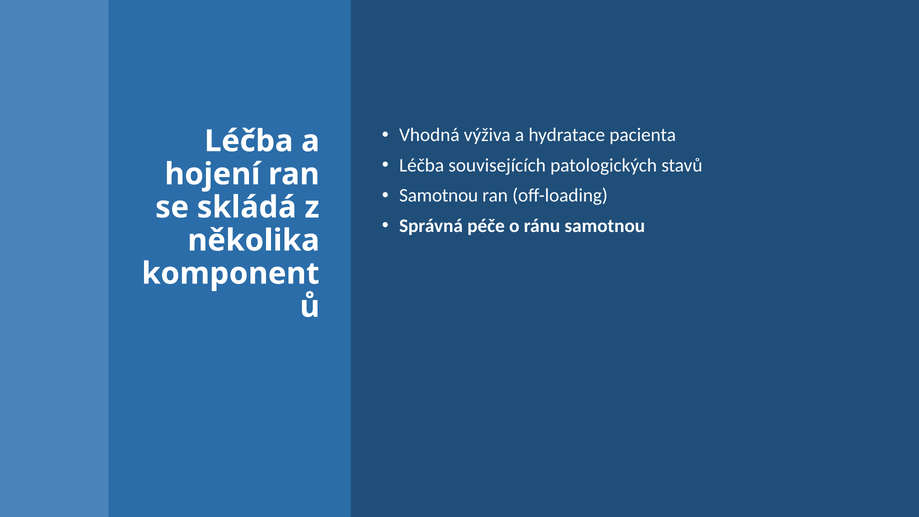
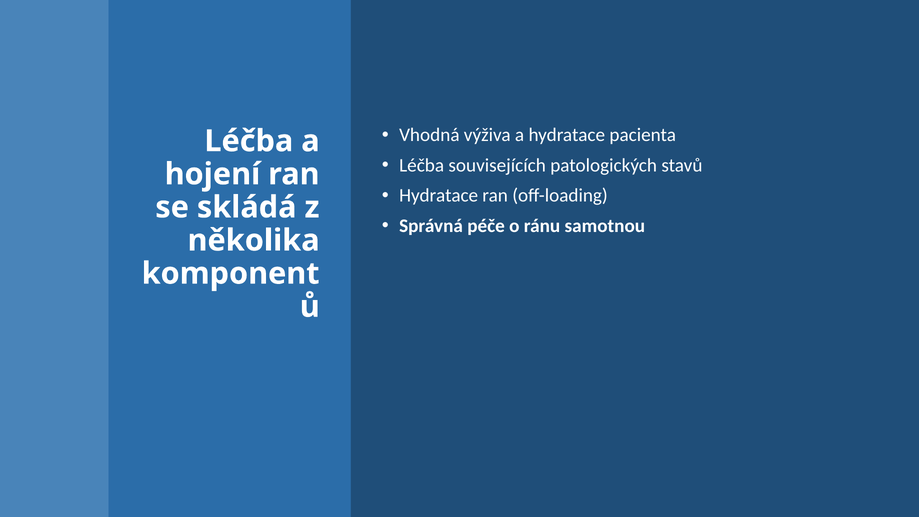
Samotnou: Samotnou -> Hydratace (439, 196)
